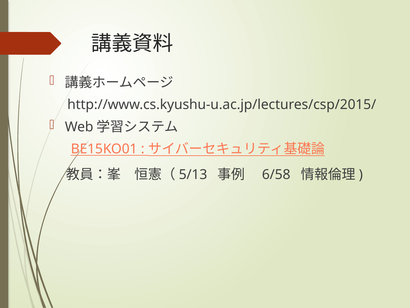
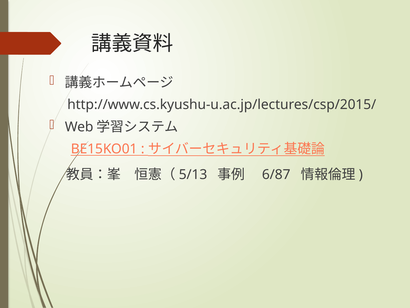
6/58: 6/58 -> 6/87 (276, 174)
